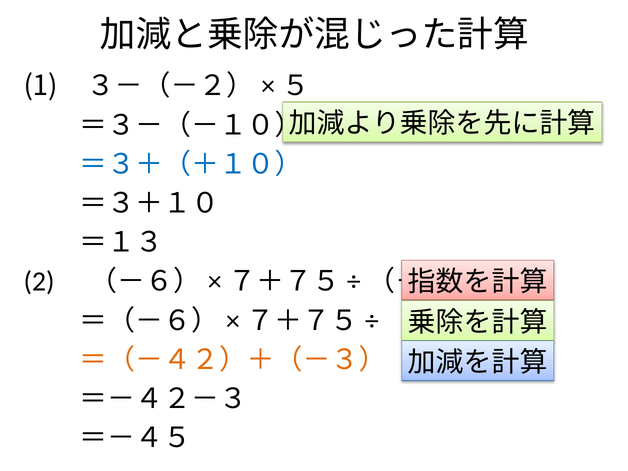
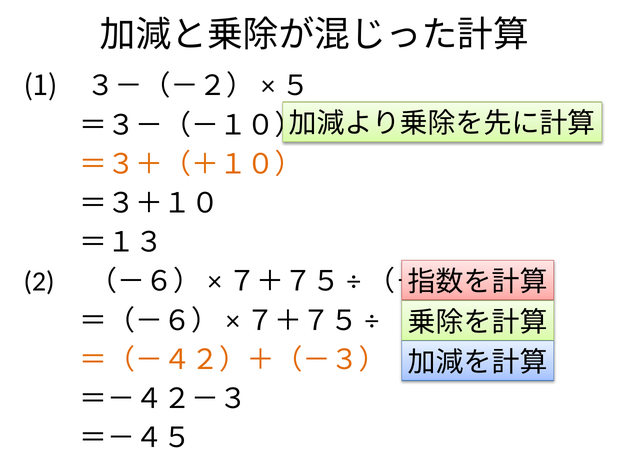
＝３＋（＋１０） colour: blue -> orange (191, 164)
